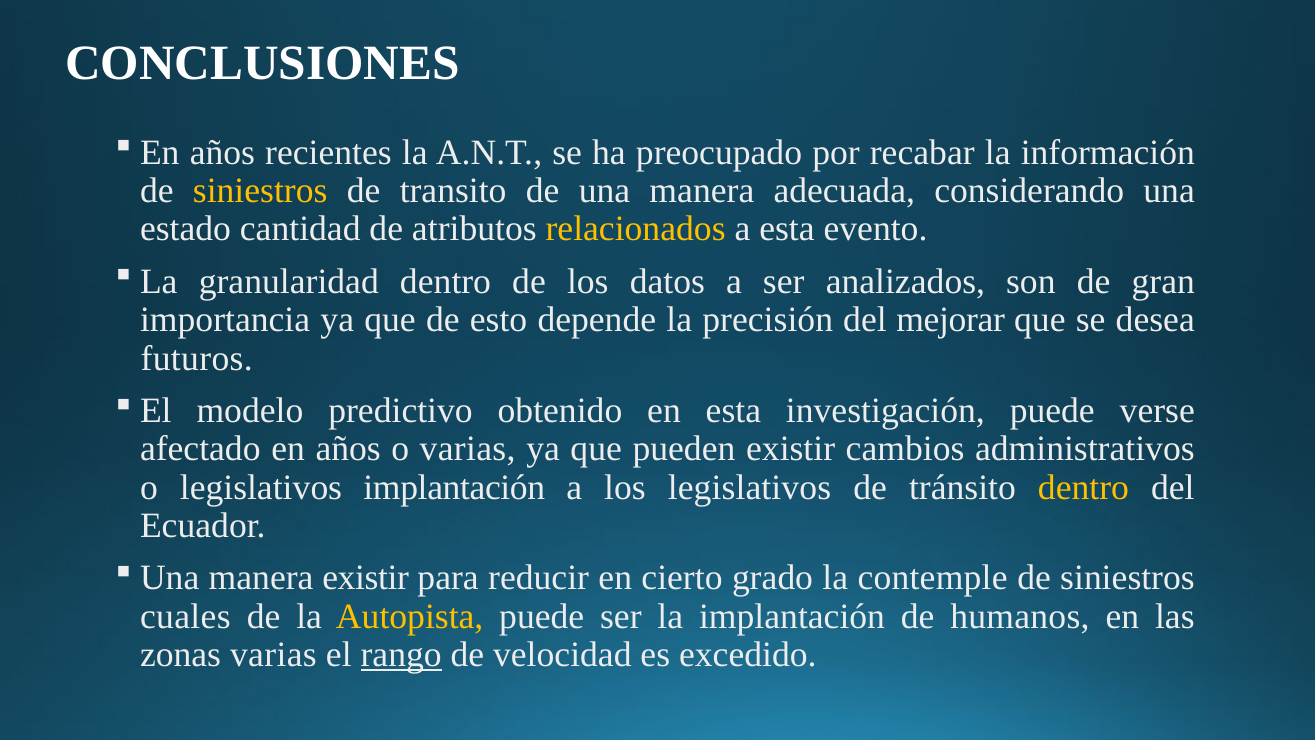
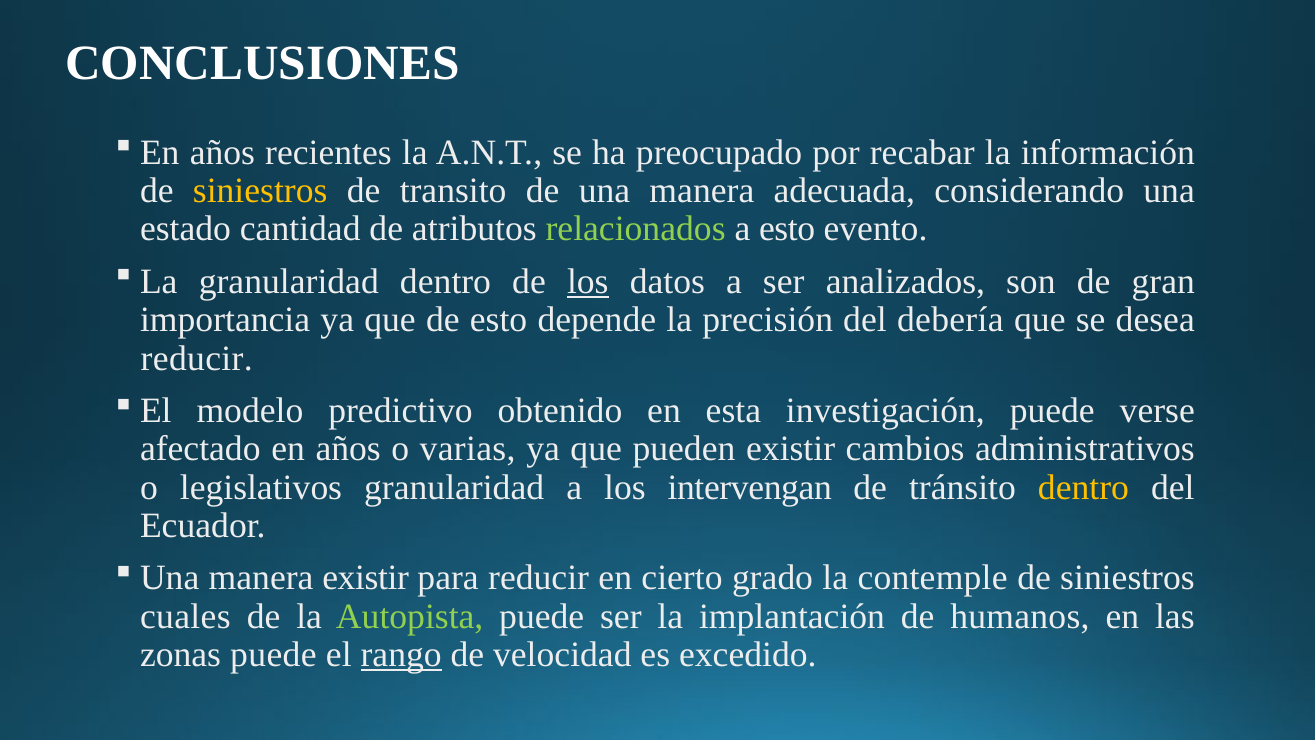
relacionados colour: yellow -> light green (636, 229)
a esta: esta -> esto (787, 229)
los underline: none -> present (588, 281)
mejorar: mejorar -> debería (950, 320)
futuros: futuros -> reducir (197, 358)
legislativos implantación: implantación -> granularidad (454, 487)
los legislativos: legislativos -> intervengan (750, 487)
Autopista colour: yellow -> light green (410, 616)
zonas varias: varias -> puede (273, 655)
